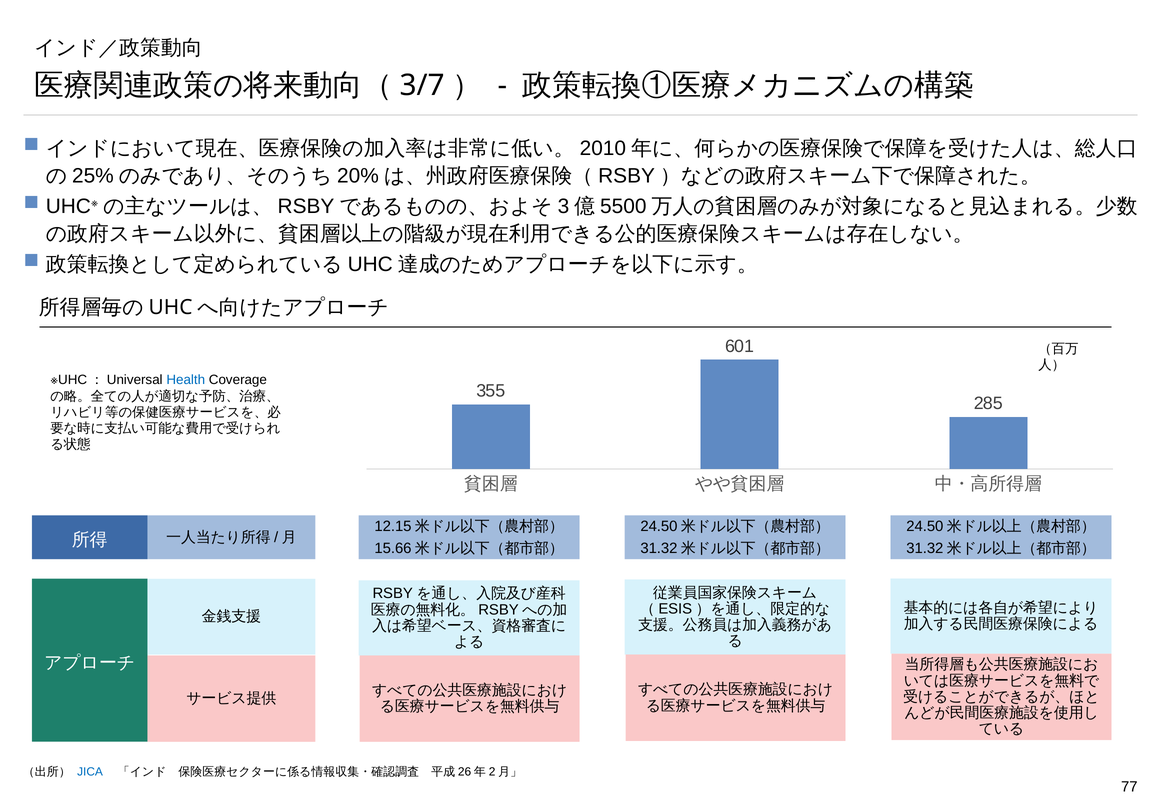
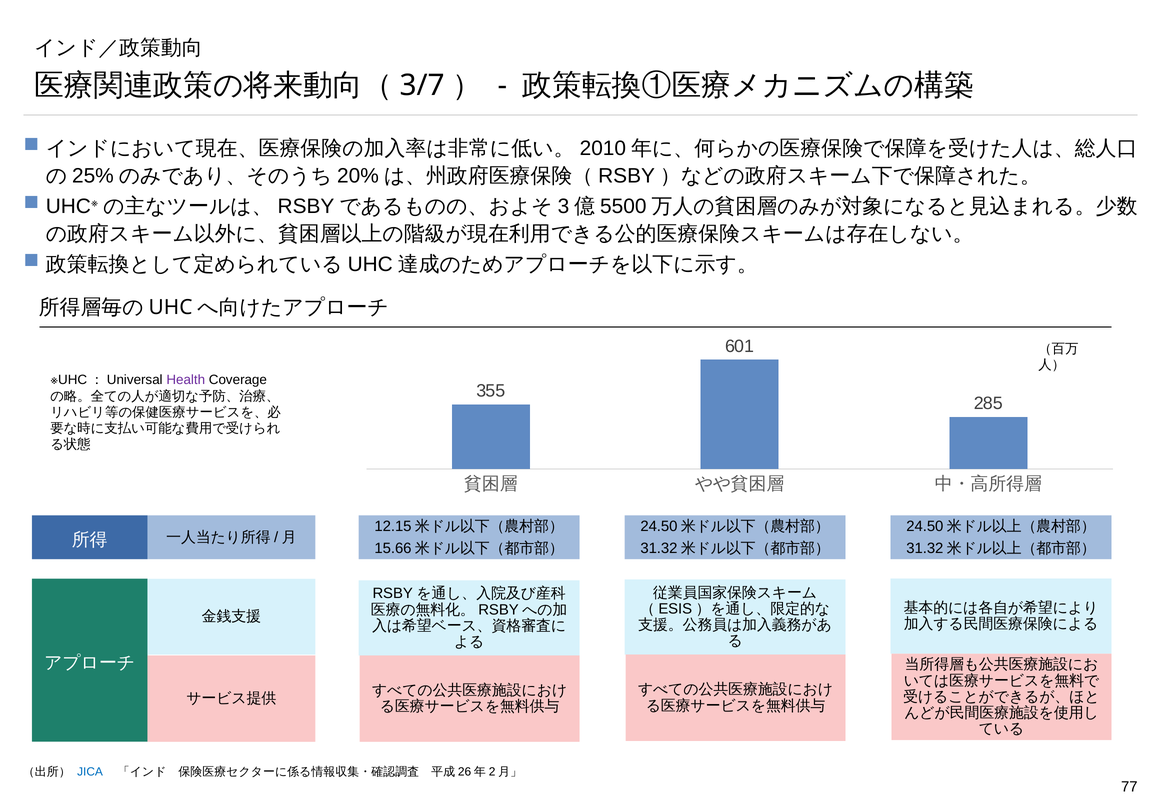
Health colour: blue -> purple (186, 380)
